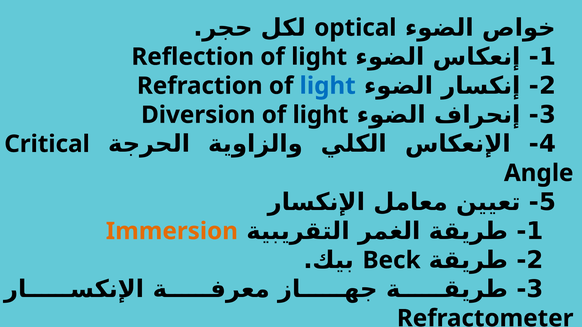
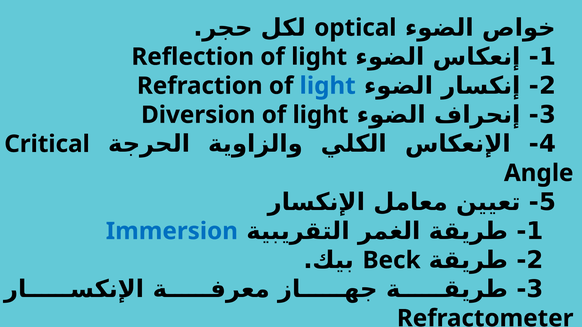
Immersion colour: orange -> blue (172, 231)
